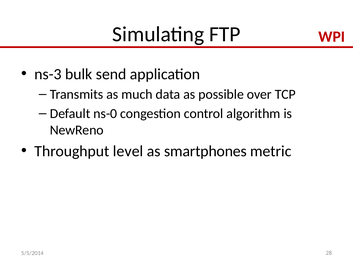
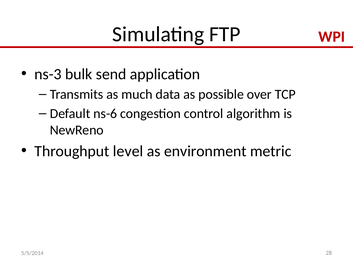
ns-0: ns-0 -> ns-6 (105, 114)
smartphones: smartphones -> environment (205, 151)
